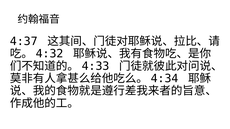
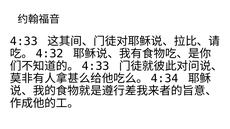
4:37: 4:37 -> 4:33 (24, 41)
